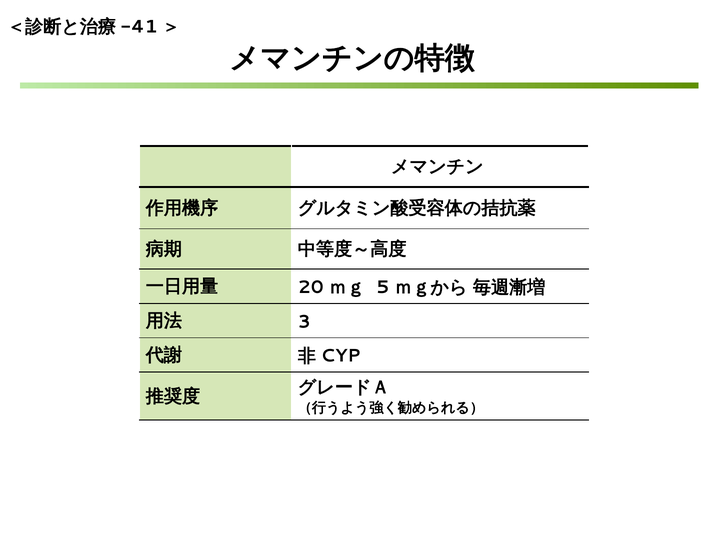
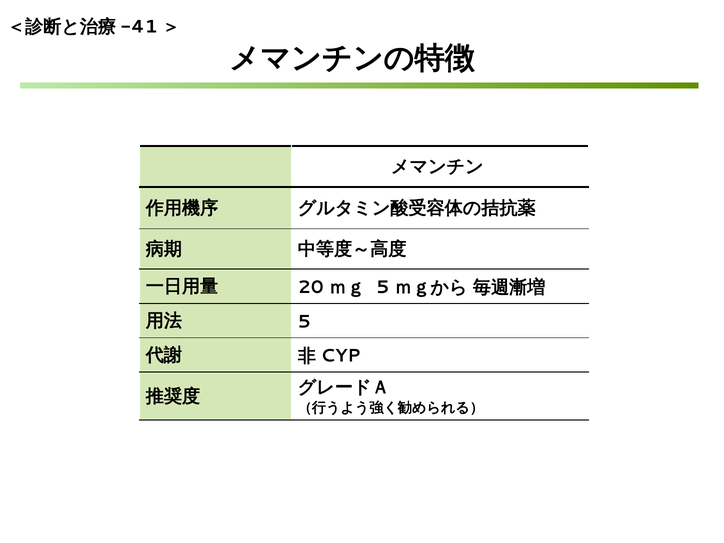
3: 3 -> 5 (304, 322)
